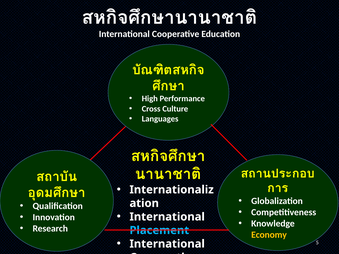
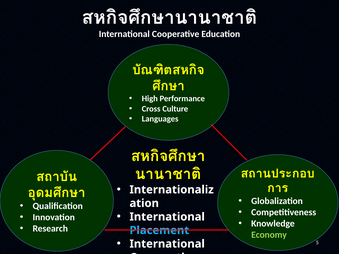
Economy colour: yellow -> light green (269, 235)
